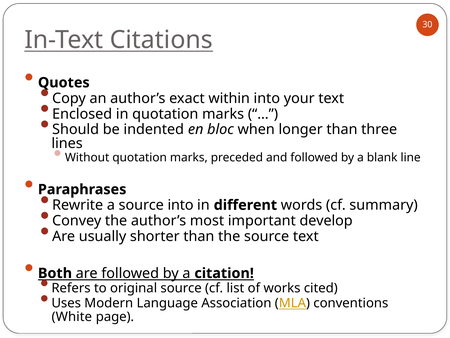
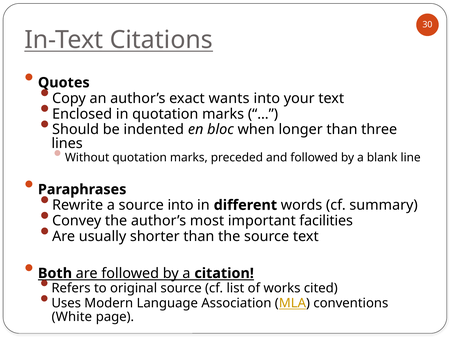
within: within -> wants (229, 98)
develop: develop -> facilities (326, 220)
